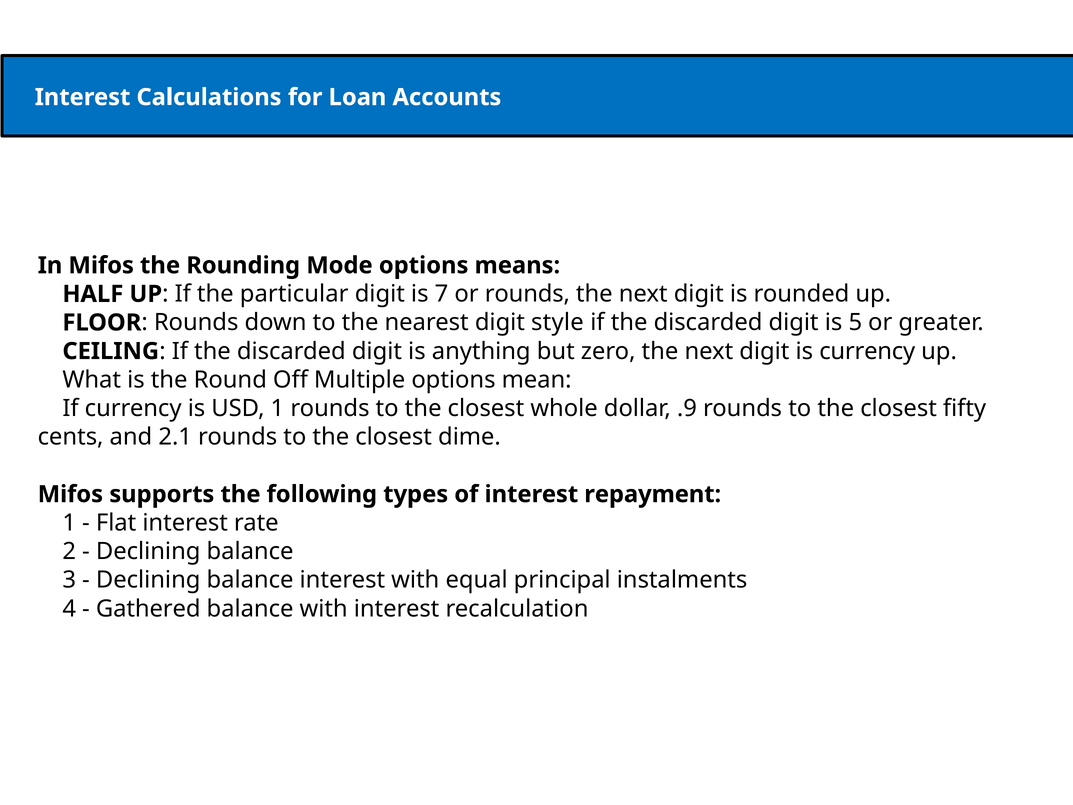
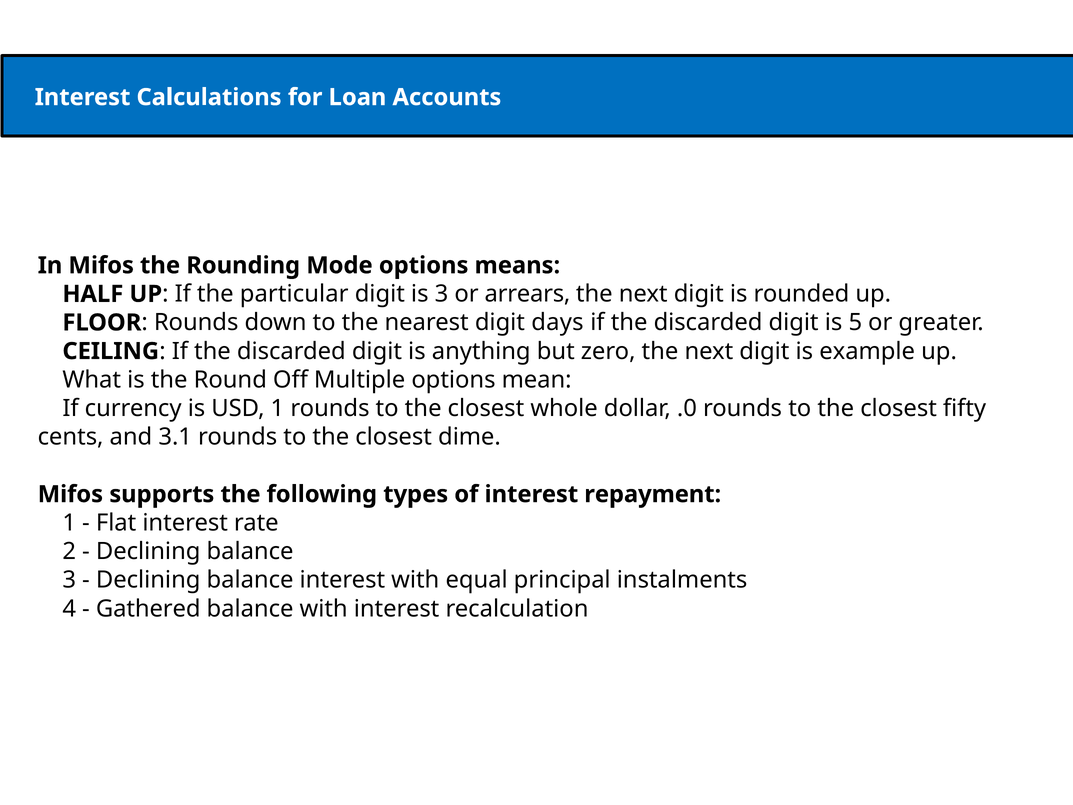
is 7: 7 -> 3 (441, 294)
or rounds: rounds -> arrears (527, 294)
style: style -> days (557, 323)
is currency: currency -> example (867, 351)
.9: .9 -> .0 (687, 408)
2.1: 2.1 -> 3.1 (175, 437)
